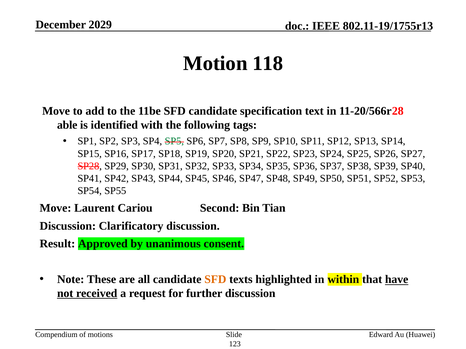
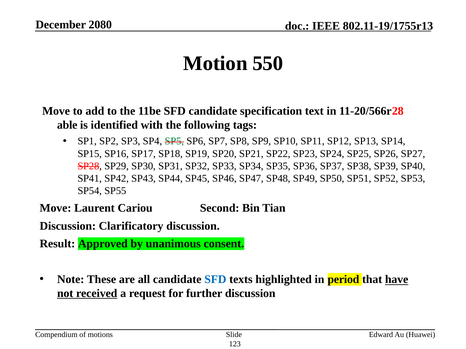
2029: 2029 -> 2080 (100, 25)
118: 118 -> 550 (268, 64)
SFD colour: orange -> blue (215, 280)
within: within -> period (343, 280)
